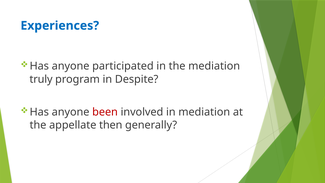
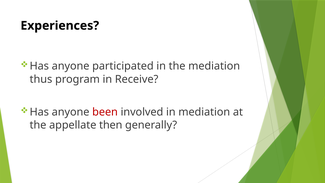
Experiences colour: blue -> black (60, 26)
truly: truly -> thus (41, 79)
Despite: Despite -> Receive (137, 79)
